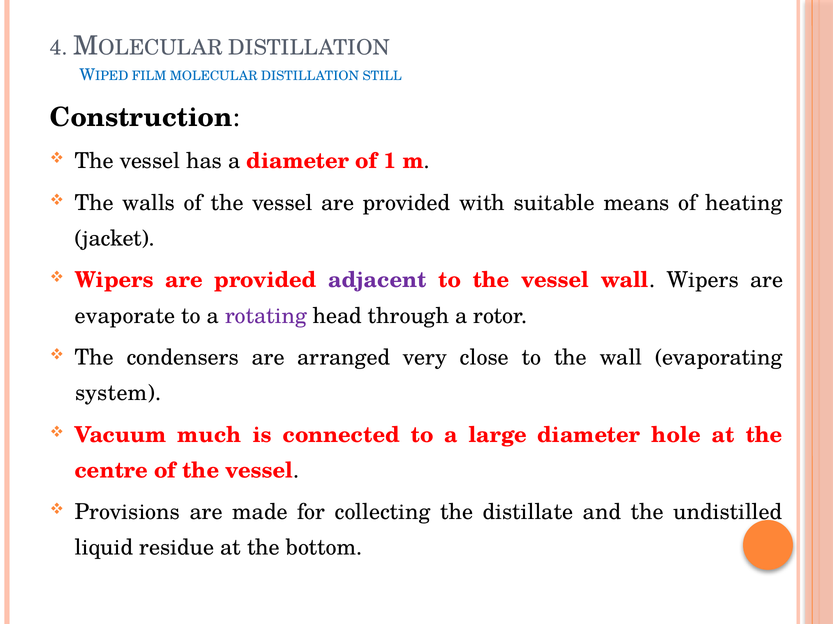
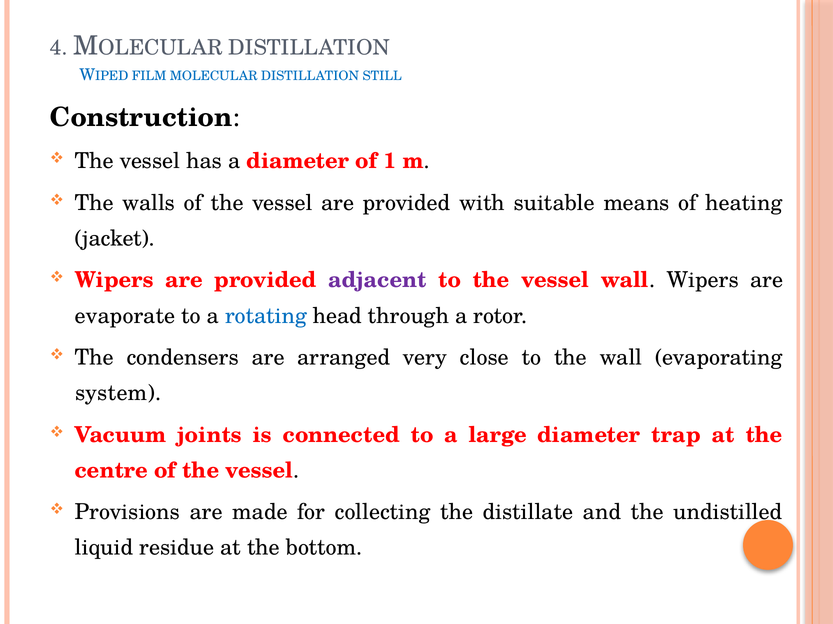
rotating colour: purple -> blue (266, 316)
much: much -> joints (210, 435)
hole: hole -> trap (676, 435)
